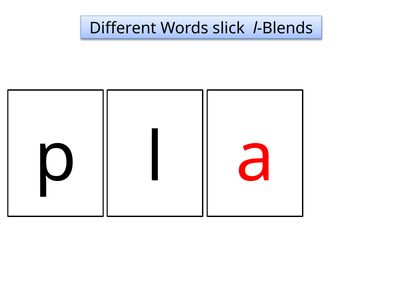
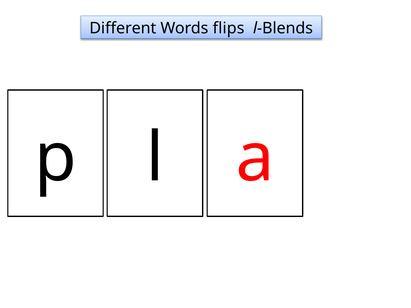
slick: slick -> flips (229, 28)
